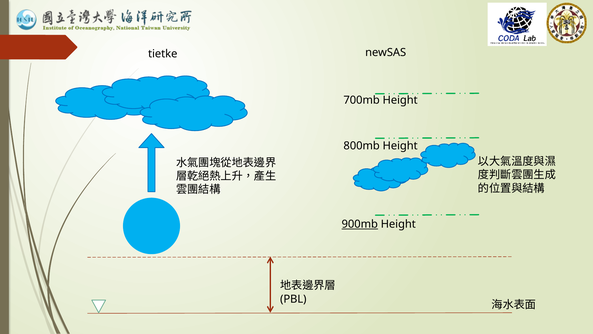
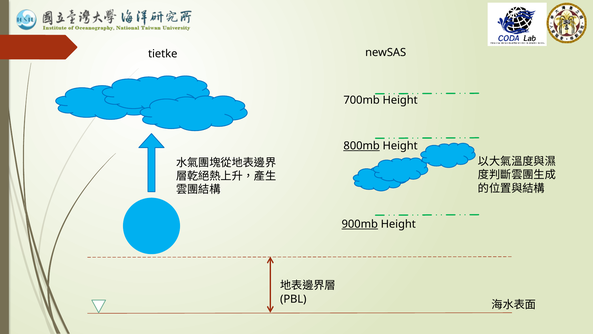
800mb underline: none -> present (362, 146)
